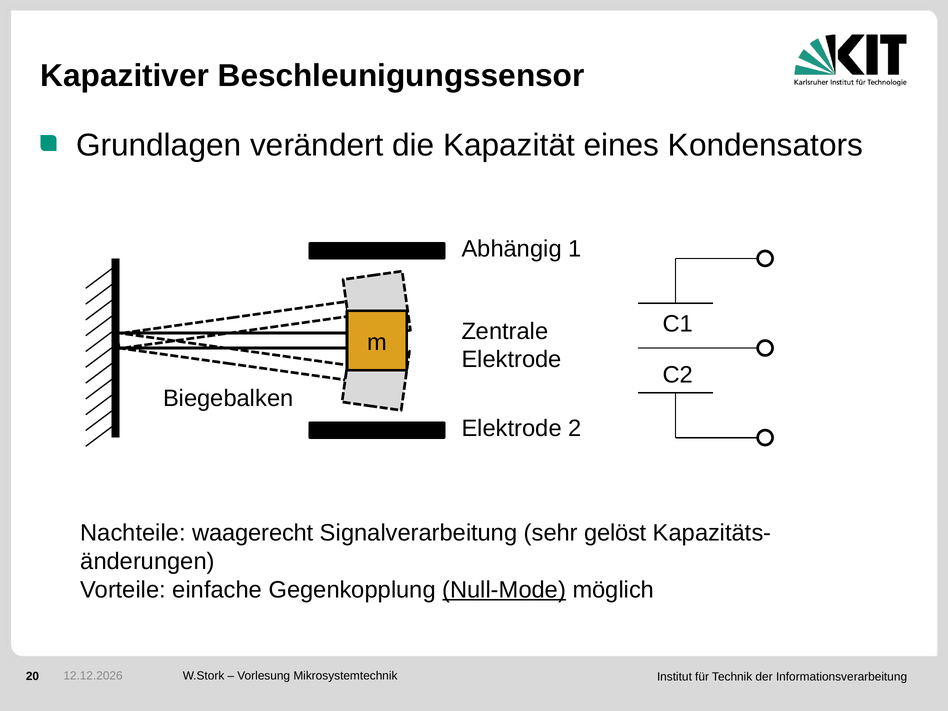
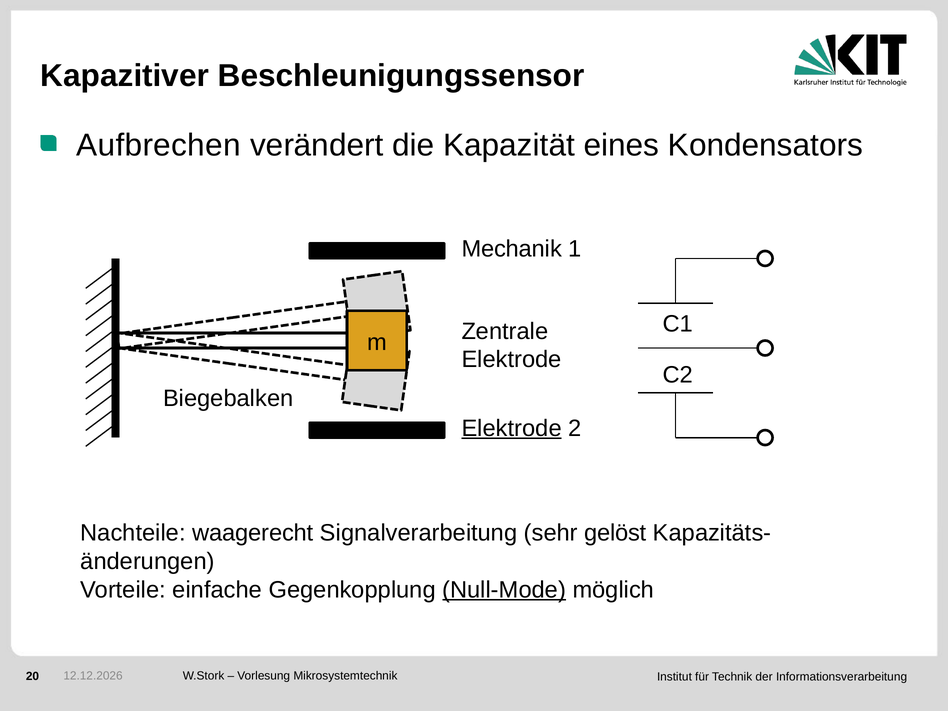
Grundlagen: Grundlagen -> Aufbrechen (159, 145)
Abhängig: Abhängig -> Mechanik (512, 249)
Elektrode underline: none -> present (512, 428)
